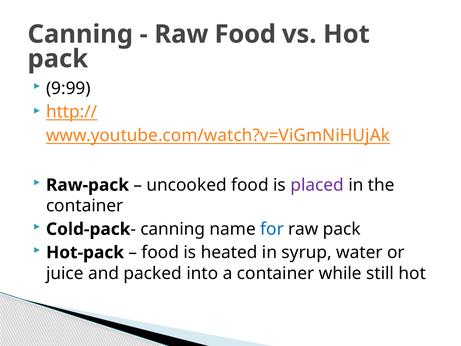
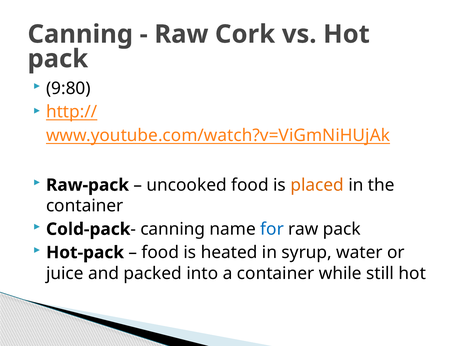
Raw Food: Food -> Cork (245, 34)
9:99: 9:99 -> 9:80 (68, 89)
placed colour: purple -> orange (317, 185)
